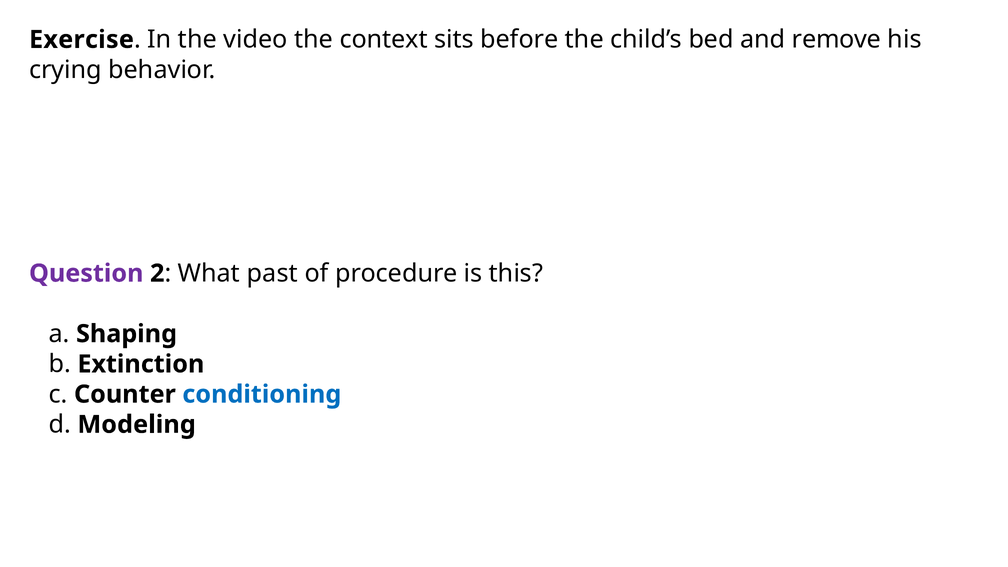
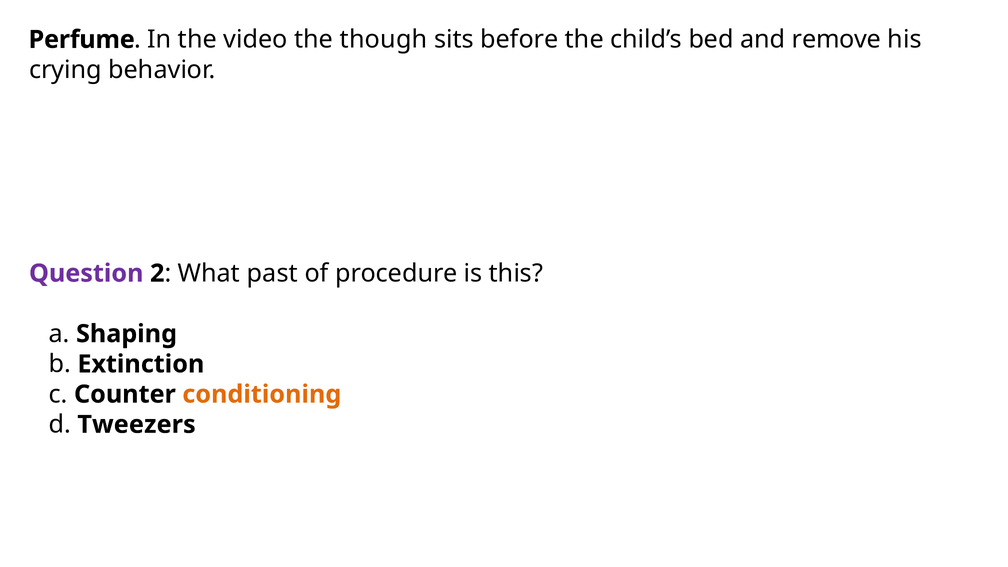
Exercise: Exercise -> Perfume (82, 40)
context: context -> though (384, 40)
conditioning colour: blue -> orange (262, 394)
Modeling: Modeling -> Tweezers (137, 425)
